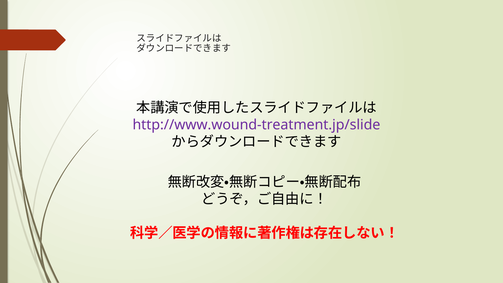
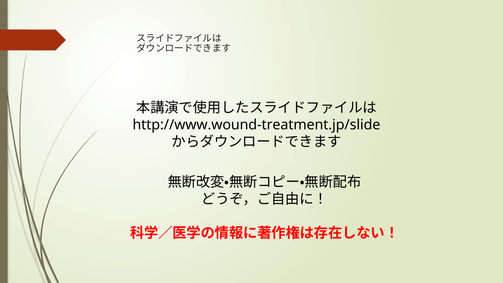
http://www.wound-treatment.jp/slide colour: purple -> black (256, 125)
